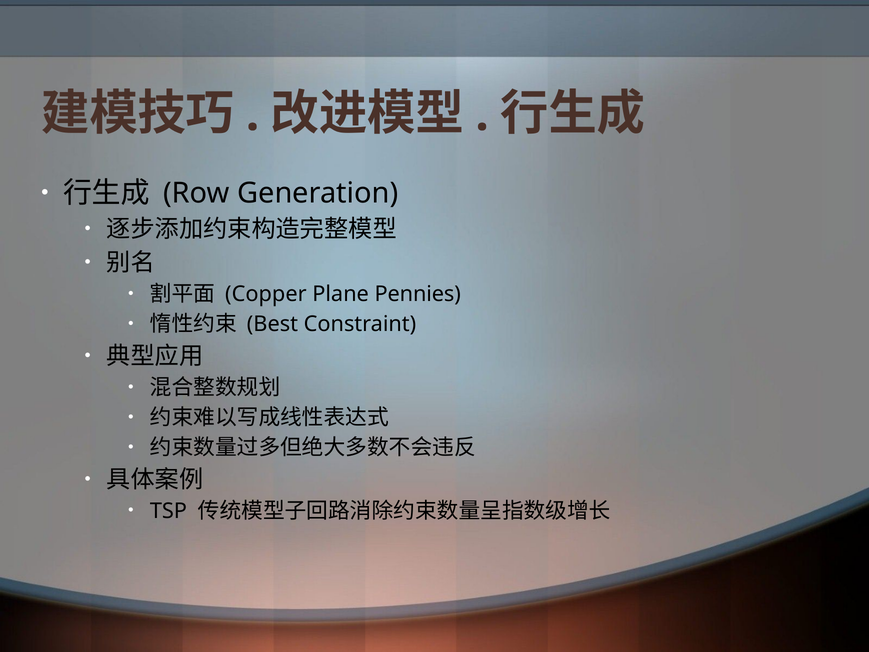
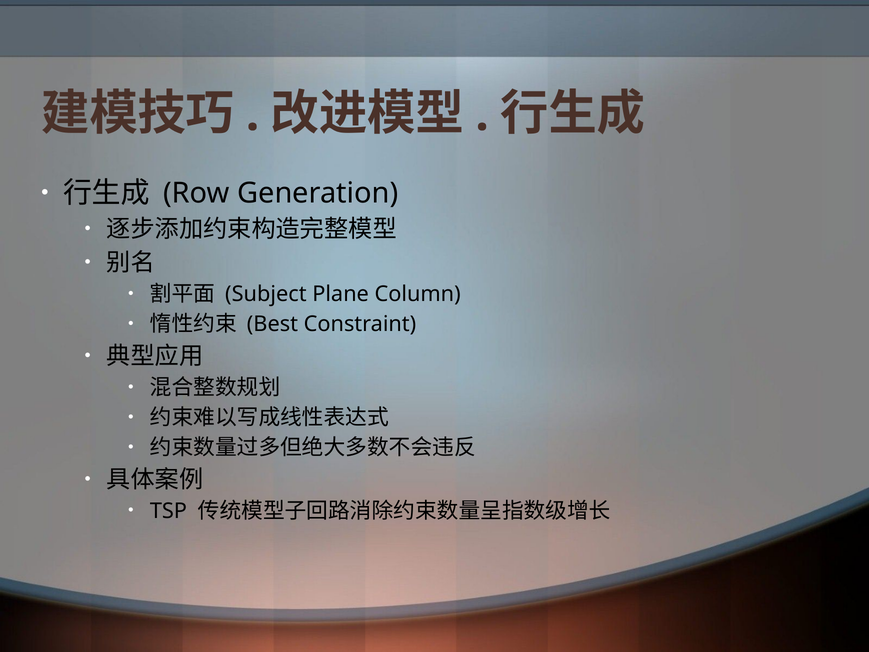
Copper: Copper -> Subject (266, 294)
Pennies: Pennies -> Column (418, 294)
